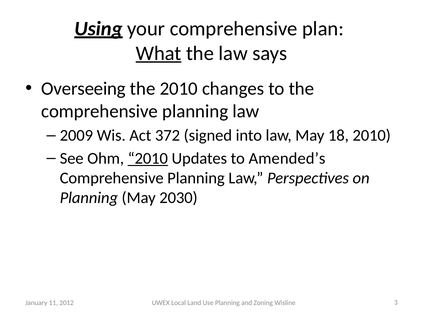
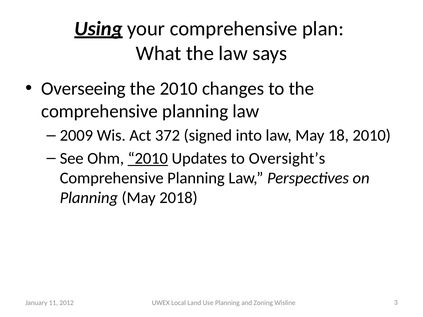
What underline: present -> none (159, 53)
Amended’s: Amended’s -> Oversight’s (287, 159)
2030: 2030 -> 2018 (178, 198)
